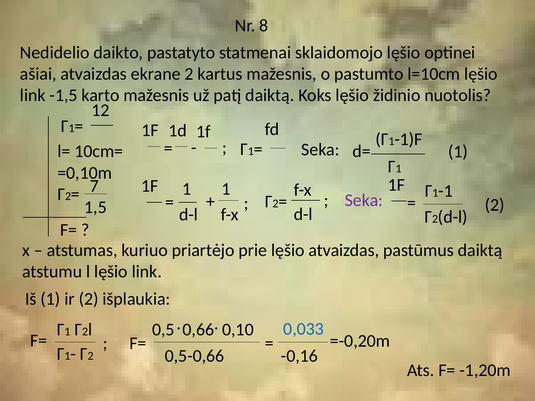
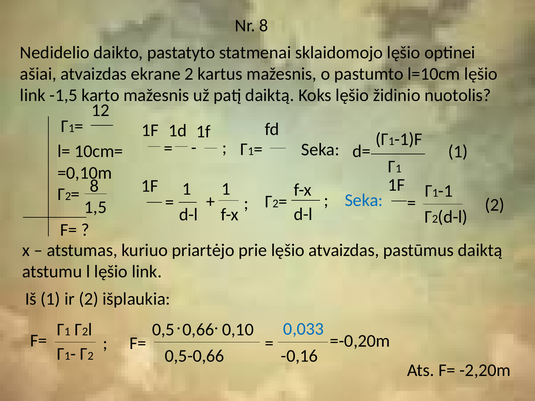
7: 7 -> 8 (94, 186)
Seka colour: purple -> blue (364, 201)
-1,20m: -1,20m -> -2,20m (485, 370)
